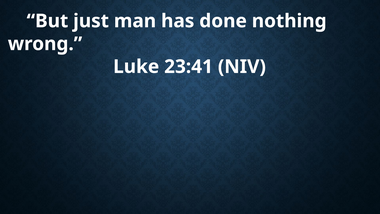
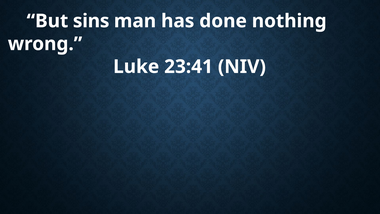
just: just -> sins (91, 21)
